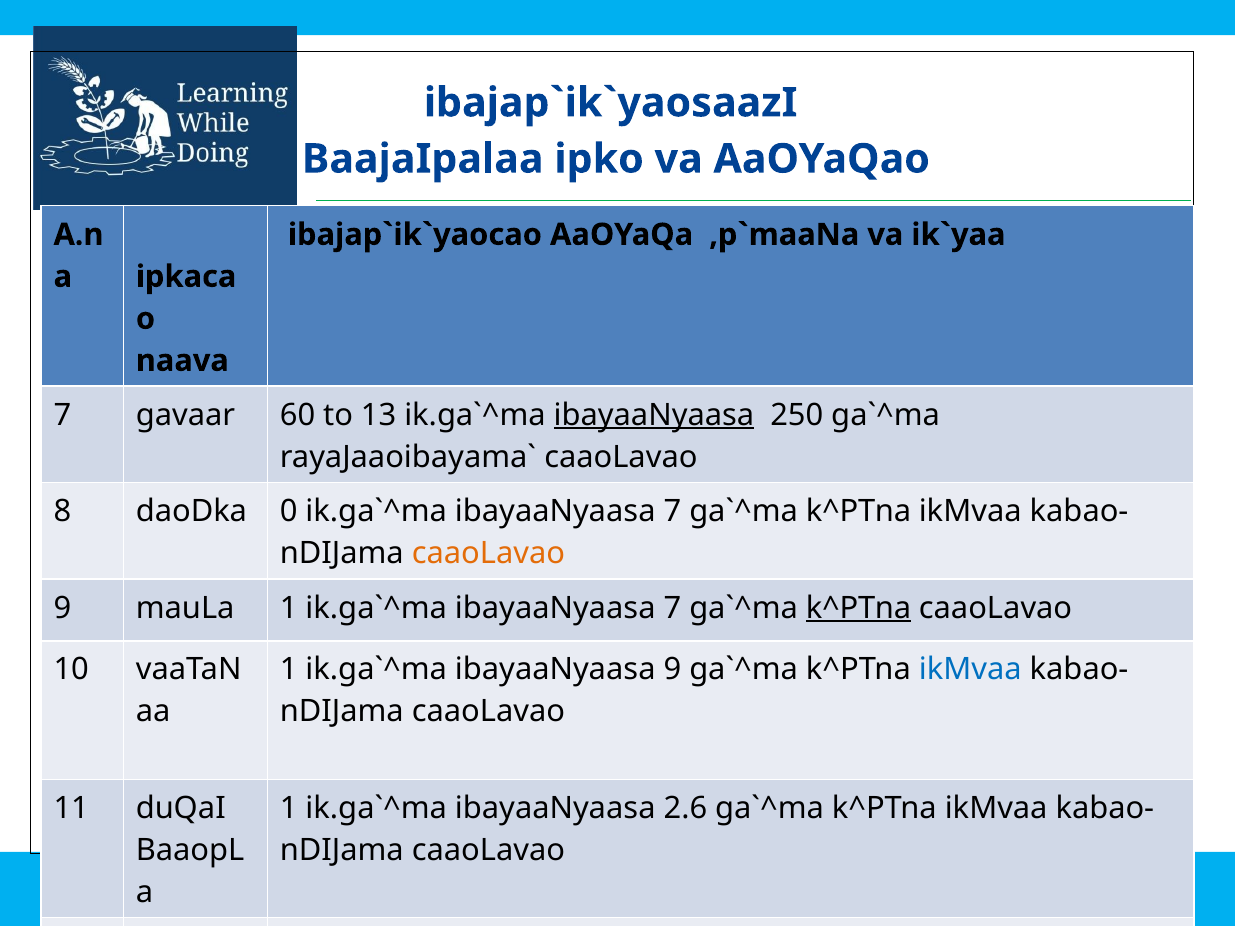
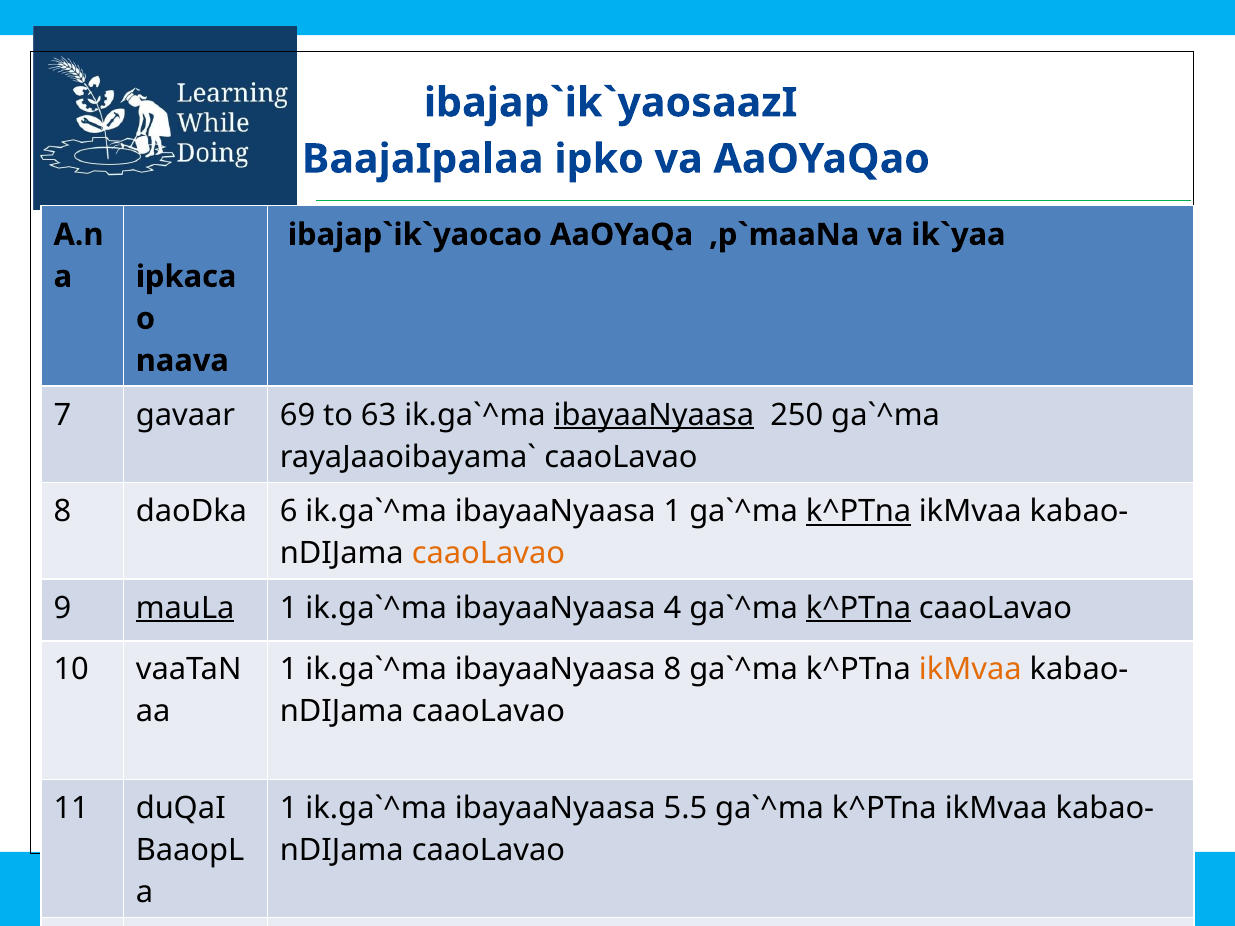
60: 60 -> 69 (298, 415)
13: 13 -> 63 (379, 415)
0: 0 -> 6 (289, 512)
7: 7 -> 1 (672, 512)
k^PTna underline: none -> present (859, 512)
mauLa underline: none -> present (185, 608)
7: 7 -> 4 (672, 608)
ibayaaNyaasa 9: 9 -> 8 (672, 670)
ikMvaa colour: blue -> orange (970, 670)
2.6: 2.6 -> 5.5 (685, 808)
